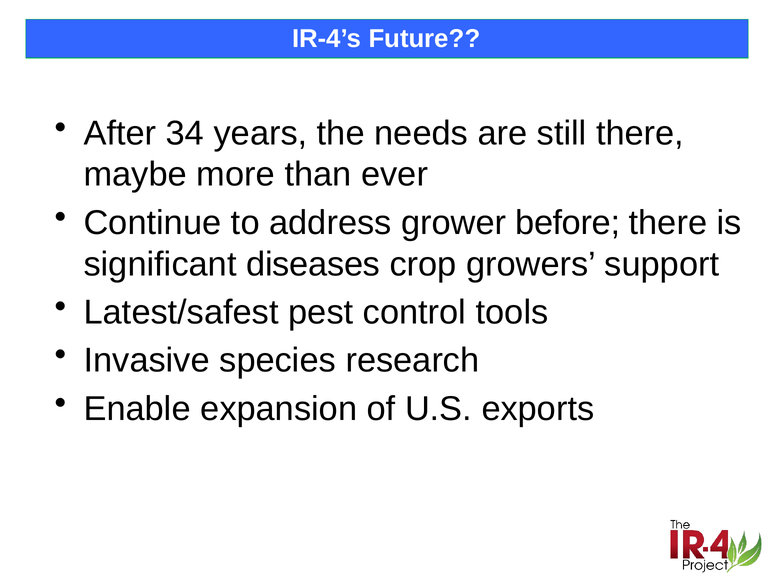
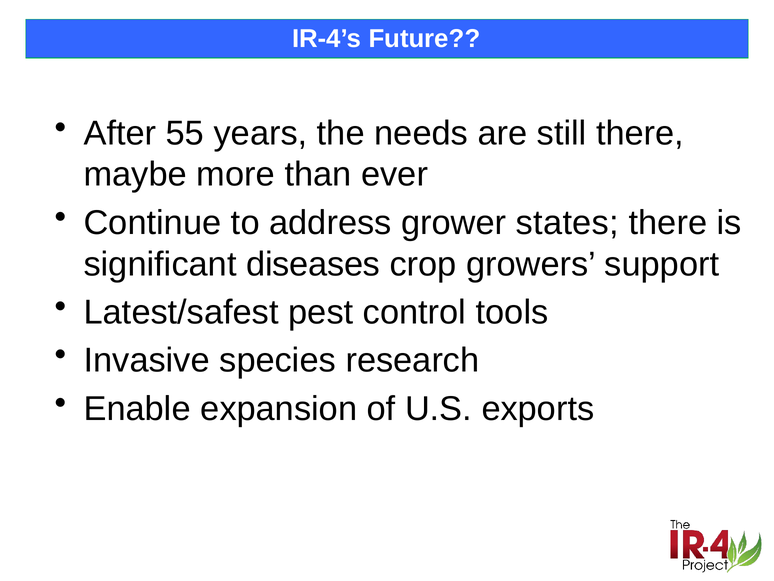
34: 34 -> 55 (185, 133)
before: before -> states (567, 223)
